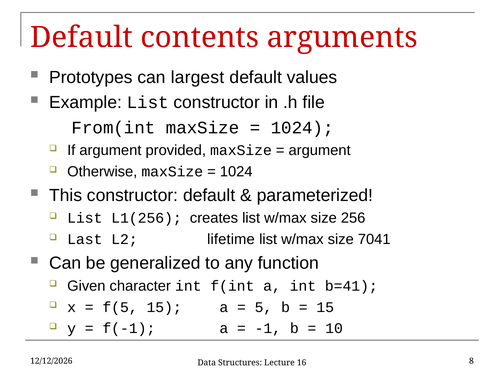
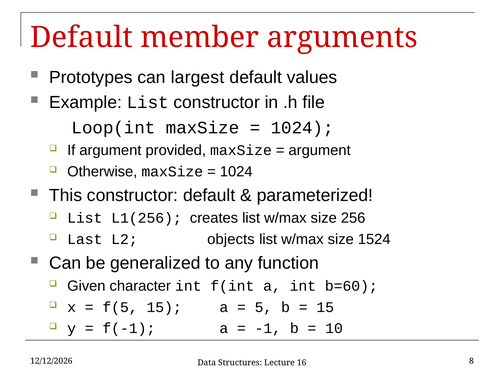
contents: contents -> member (200, 38)
From(int: From(int -> Loop(int (113, 128)
lifetime: lifetime -> objects (231, 239)
7041: 7041 -> 1524 (374, 239)
b=41: b=41 -> b=60 (351, 286)
